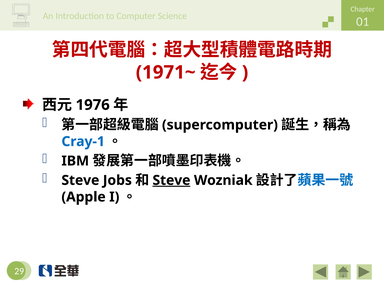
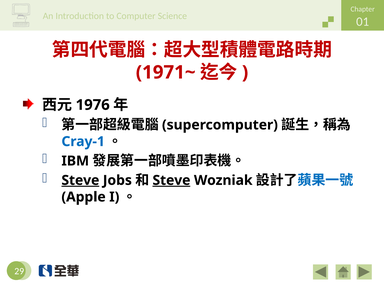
Steve underline: none -> present (80, 180)
